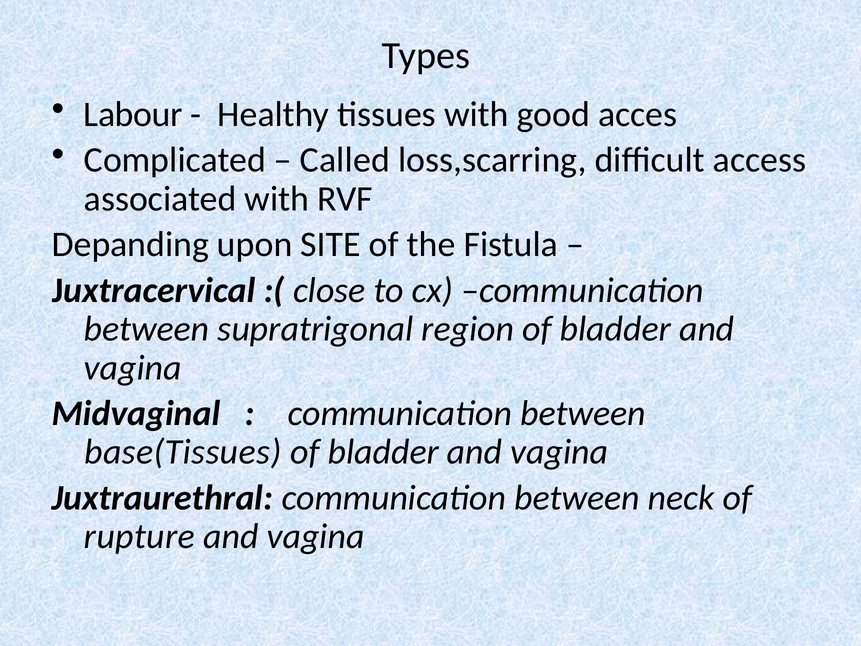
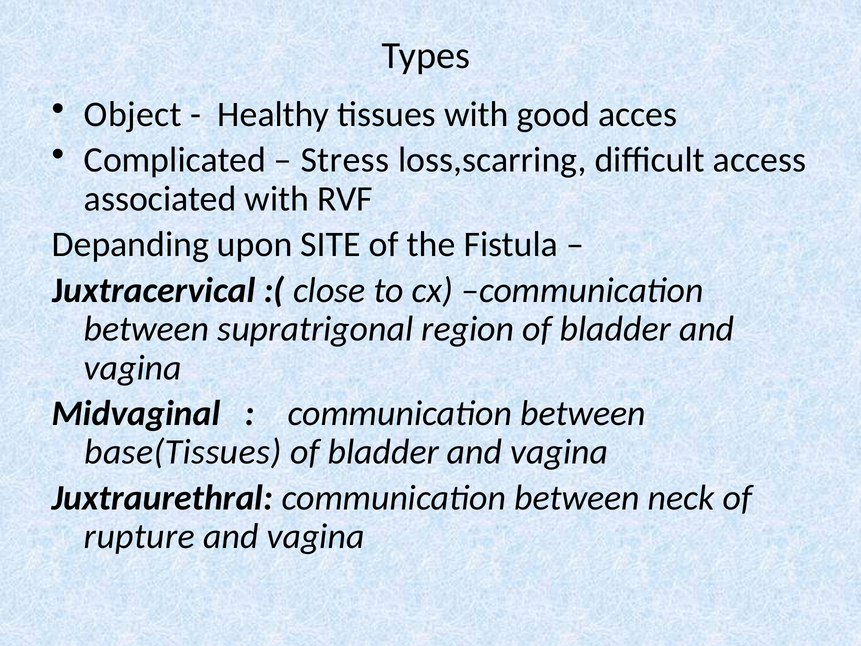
Labour: Labour -> Object (133, 114)
Called: Called -> Stress (345, 160)
